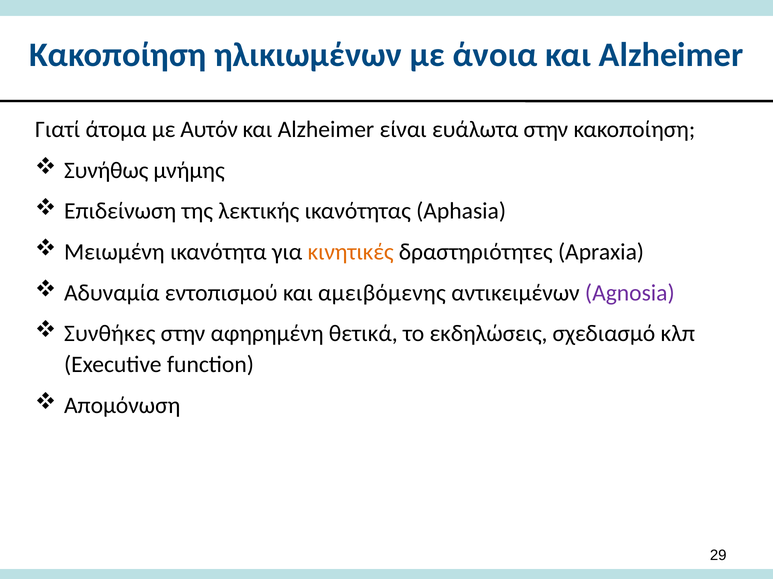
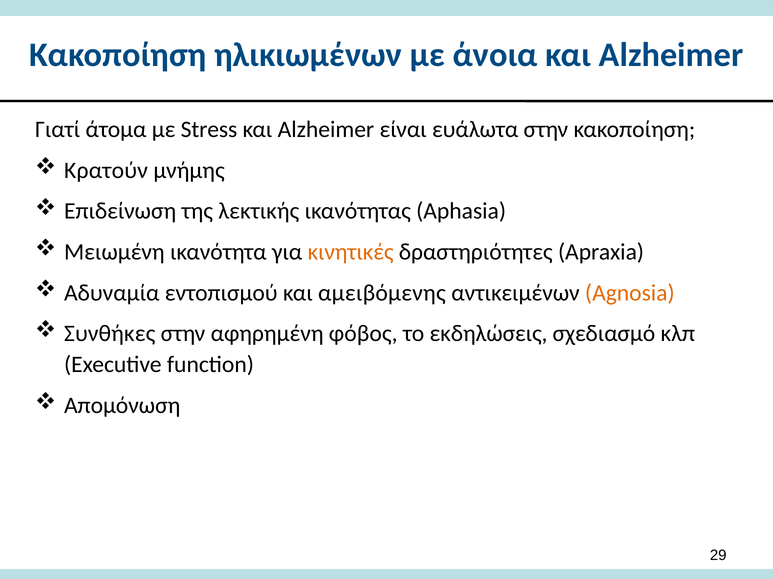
Αυτόν: Αυτόν -> Stress (209, 130)
Συνήθως: Συνήθως -> Κρατούν (106, 171)
Agnosia colour: purple -> orange (630, 293)
θετικά: θετικά -> φόβος (363, 334)
